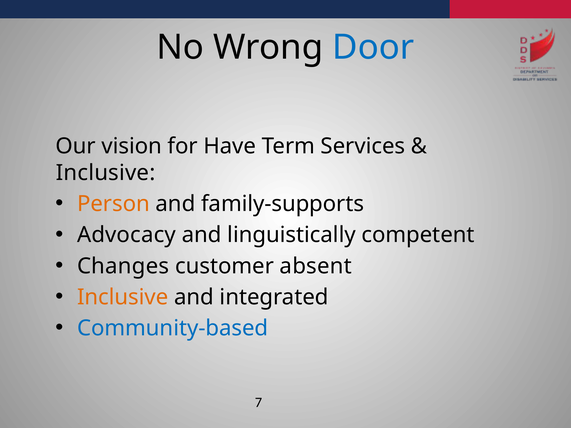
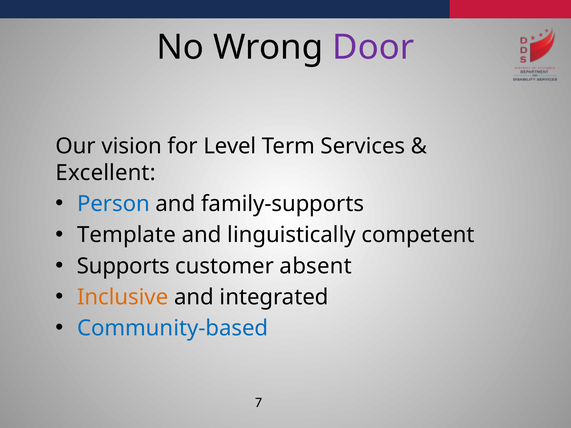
Door colour: blue -> purple (373, 47)
Have: Have -> Level (230, 146)
Inclusive: Inclusive -> Excellent (106, 173)
Person colour: orange -> blue (113, 204)
Advocacy: Advocacy -> Template (126, 235)
Changes: Changes -> Supports (123, 266)
